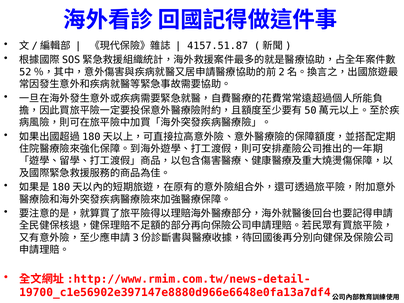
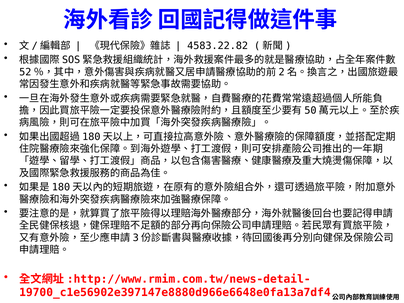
4157.51.87: 4157.51.87 -> 4583.22.82 (218, 46)
